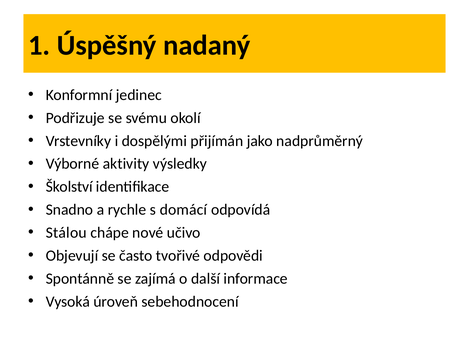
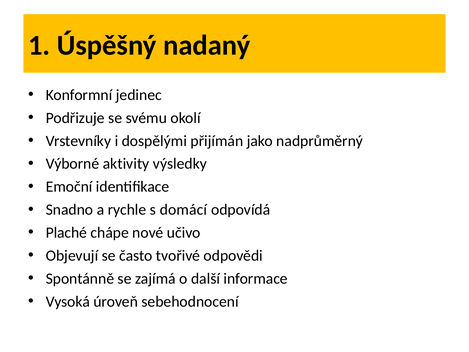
Školství: Školství -> Emoční (69, 187)
Stálou: Stálou -> Plaché (66, 232)
